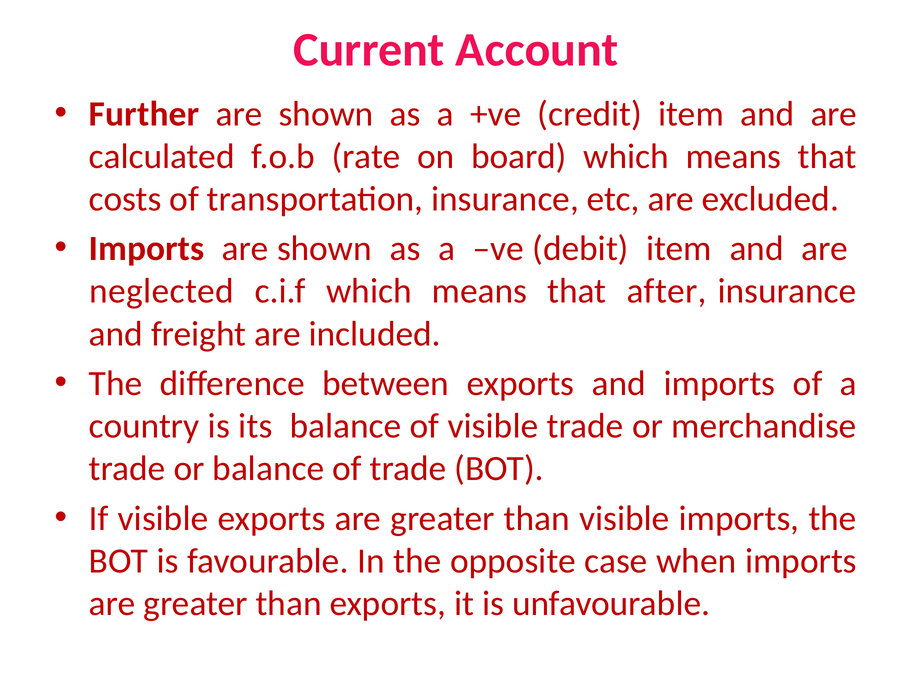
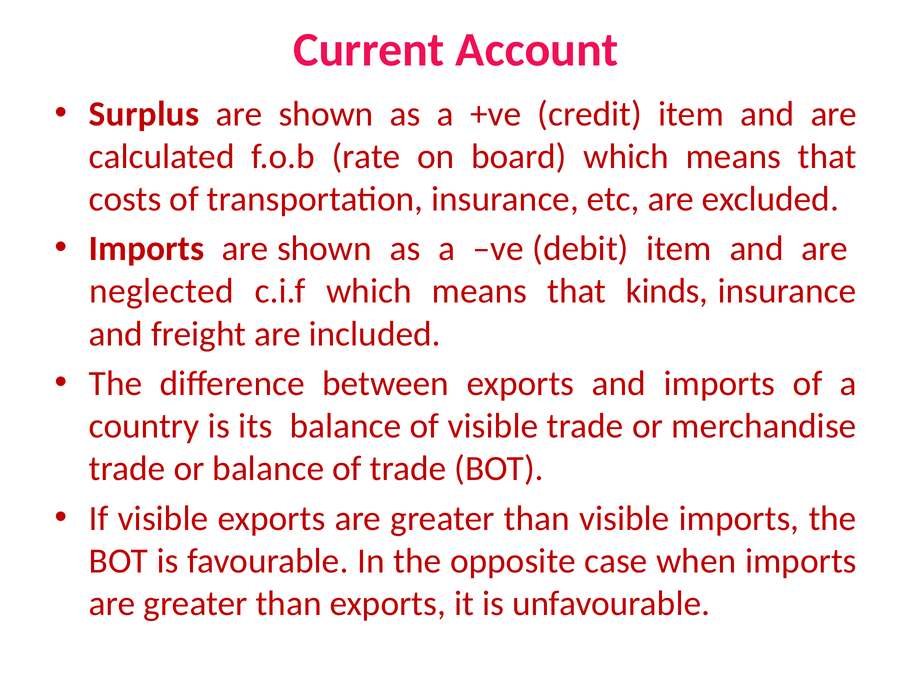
Further: Further -> Surplus (144, 114)
after: after -> kinds (667, 291)
